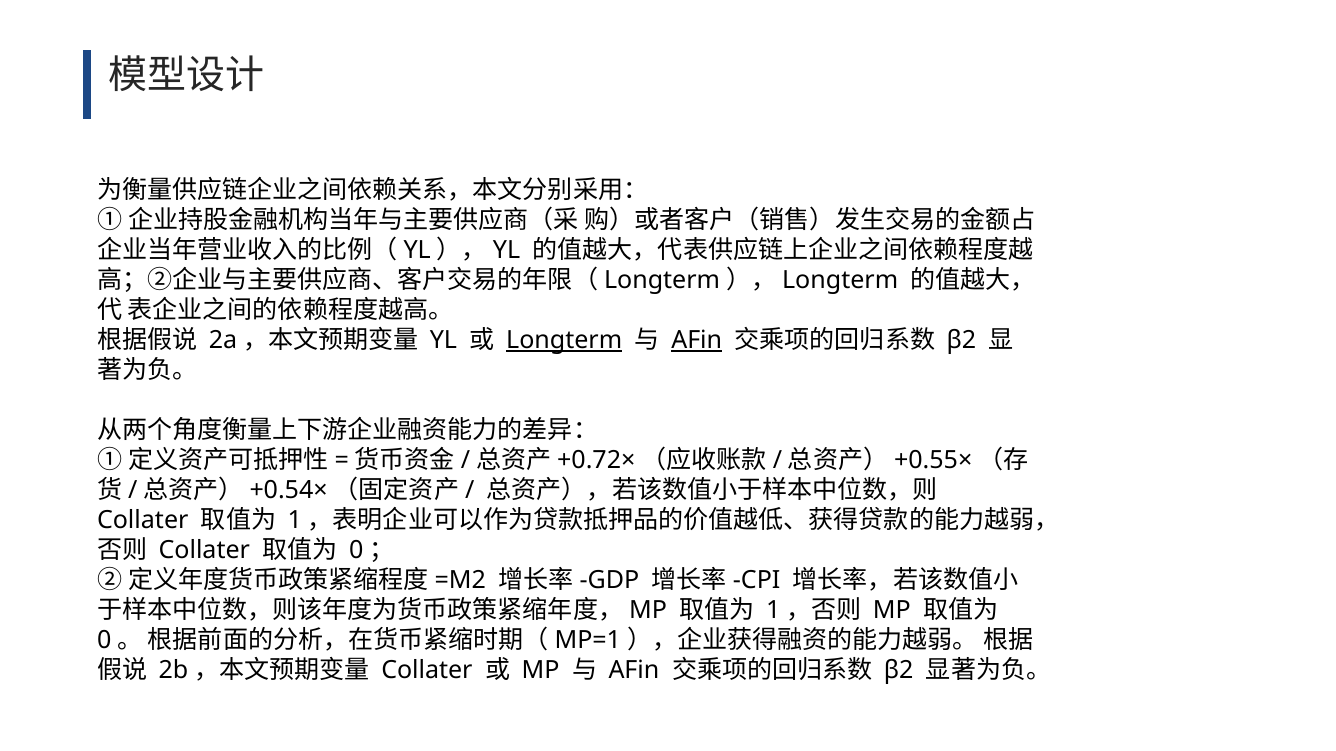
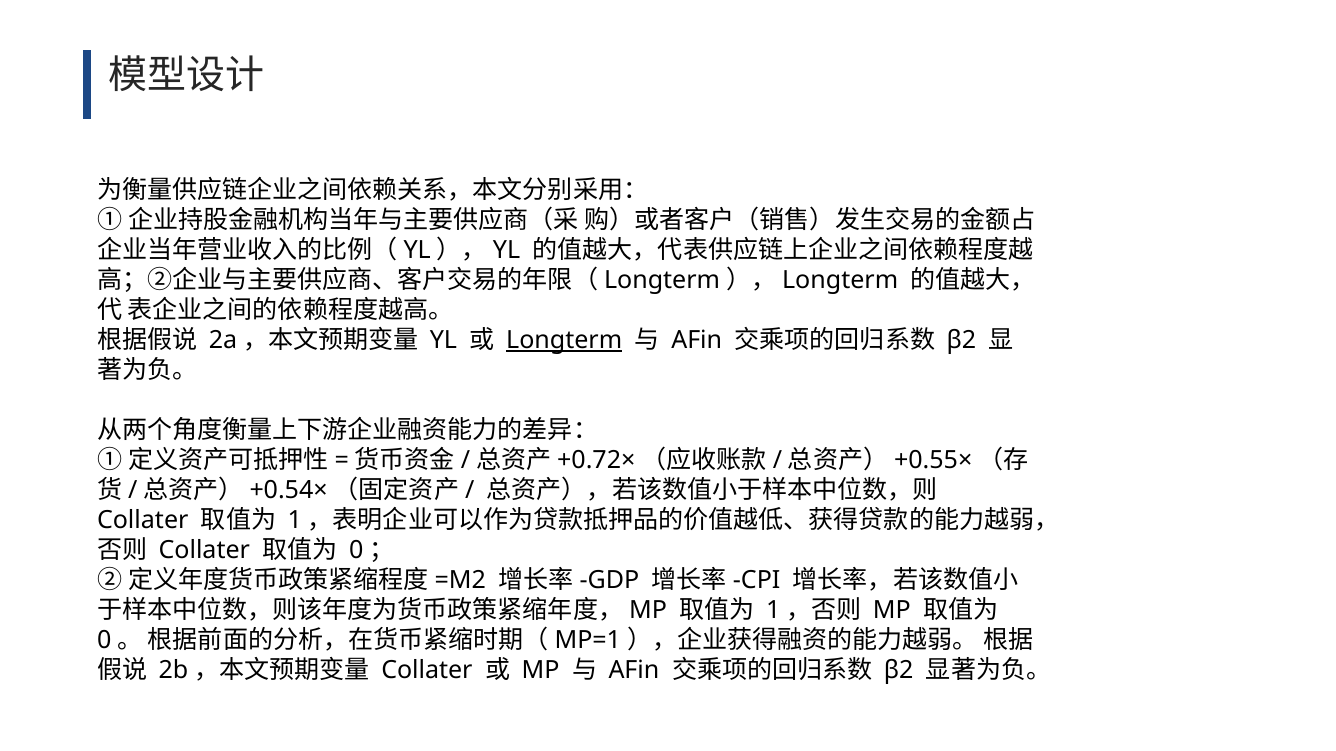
AFin underline: present -> none (697, 340)
